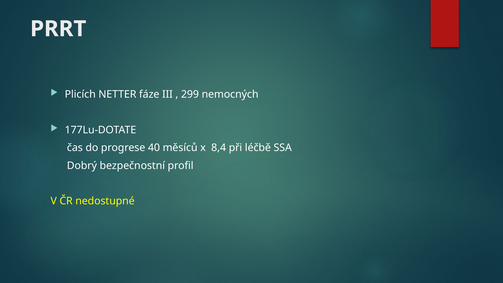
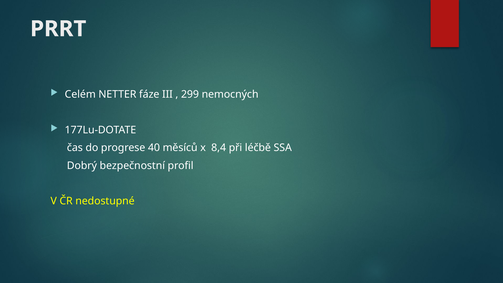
Plicích: Plicích -> Celém (80, 94)
